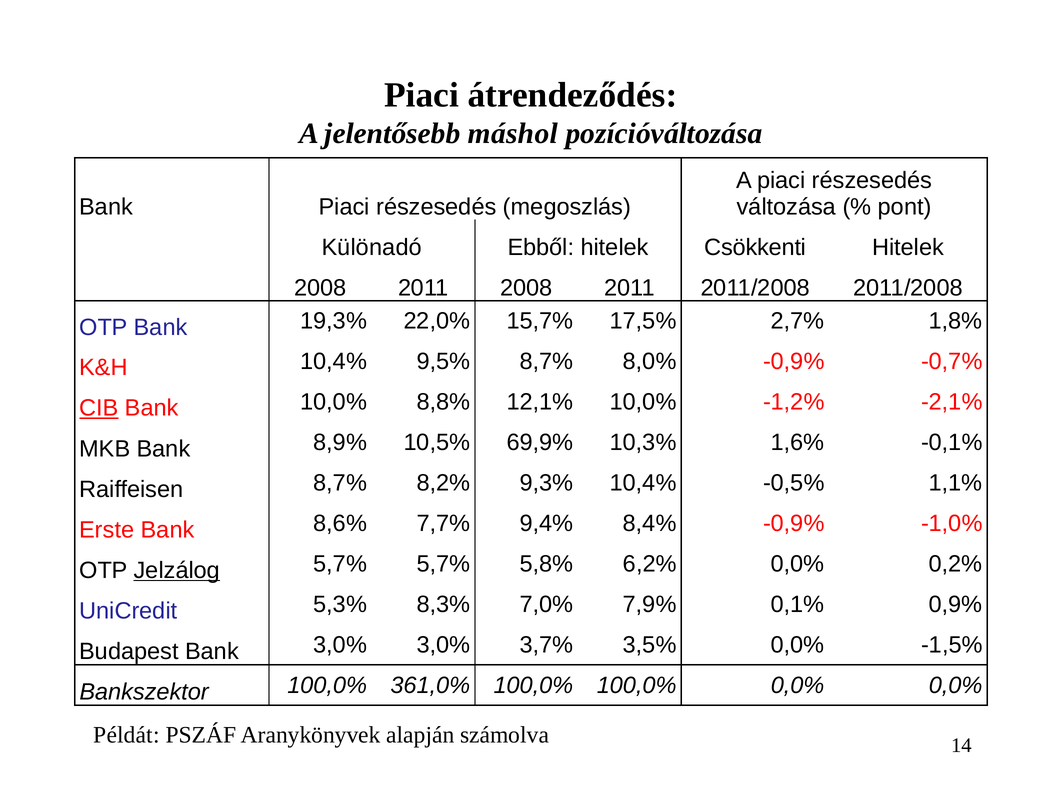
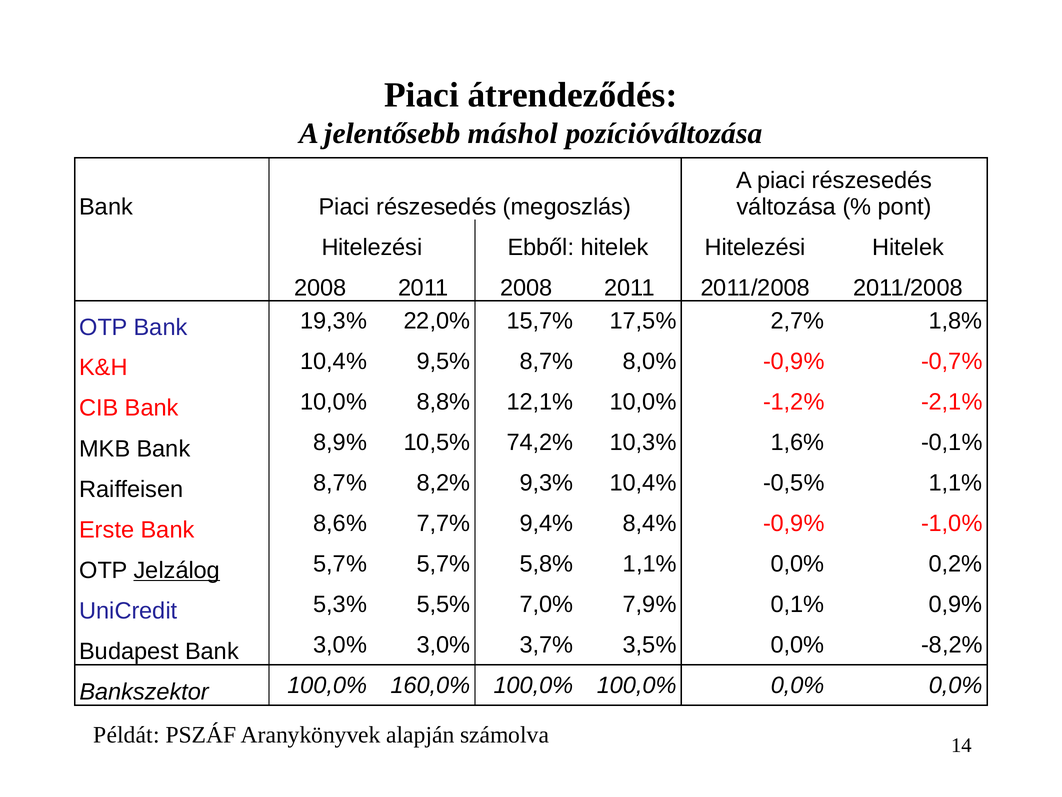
Különadó: Különadó -> Hitelezési (372, 247)
hitelek Csökkenti: Csökkenti -> Hitelezési (755, 247)
CIB underline: present -> none (99, 408)
69,9%: 69,9% -> 74,2% (540, 442)
5,8% 6,2%: 6,2% -> 1,1% (650, 564)
8,3%: 8,3% -> 5,5% (443, 604)
-1,5%: -1,5% -> -8,2% (952, 645)
361,0%: 361,0% -> 160,0% (430, 685)
